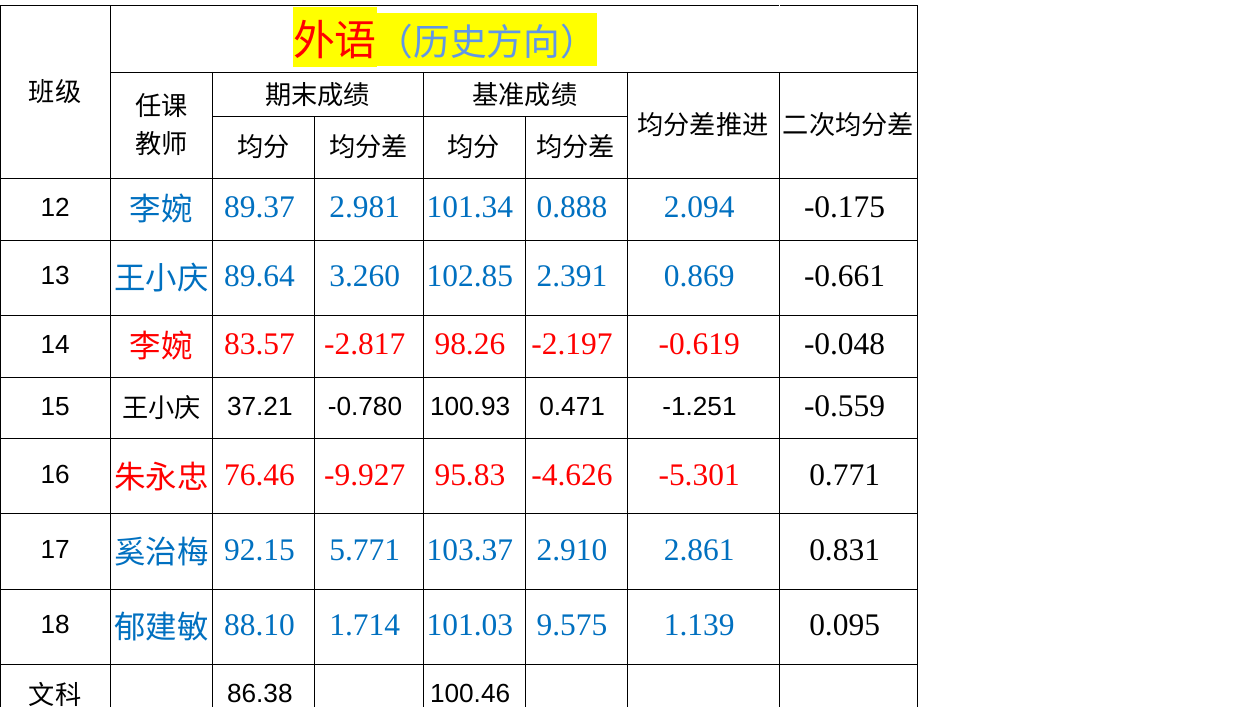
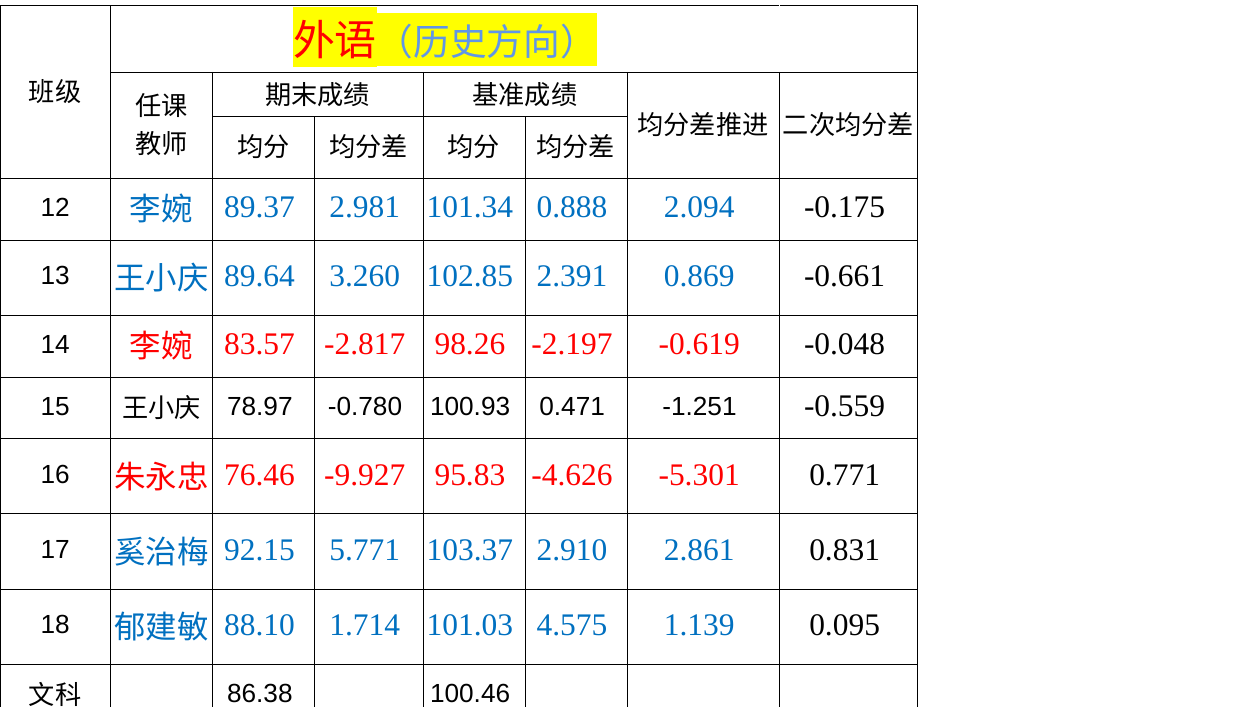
37.21: 37.21 -> 78.97 (260, 406)
9.575: 9.575 -> 4.575 (572, 625)
